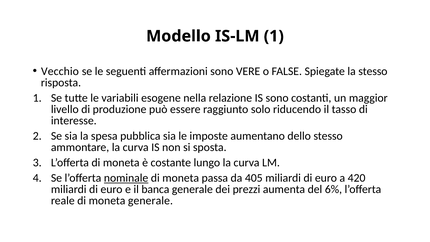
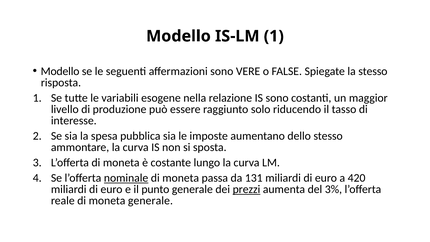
Vecchio: Vecchio -> Modello (60, 71)
405: 405 -> 131 (254, 178)
banca: banca -> punto (155, 189)
prezzi underline: none -> present (246, 189)
6%: 6% -> 3% (333, 189)
